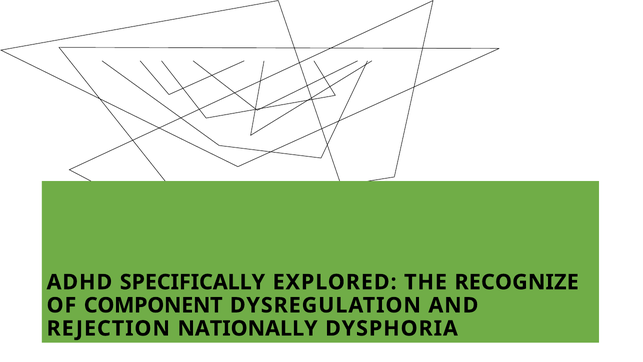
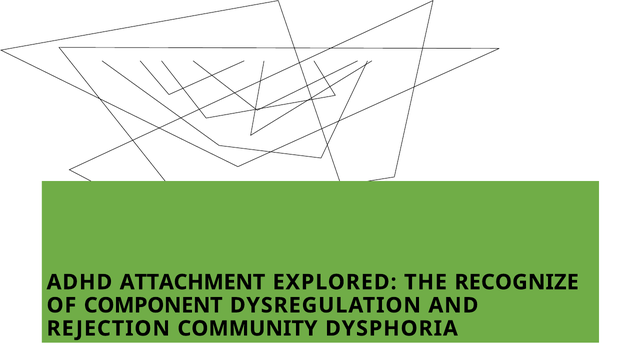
SPECIFICALLY: SPECIFICALLY -> ATTACHMENT (192, 282)
NATIONALLY: NATIONALLY -> COMMUNITY (247, 328)
